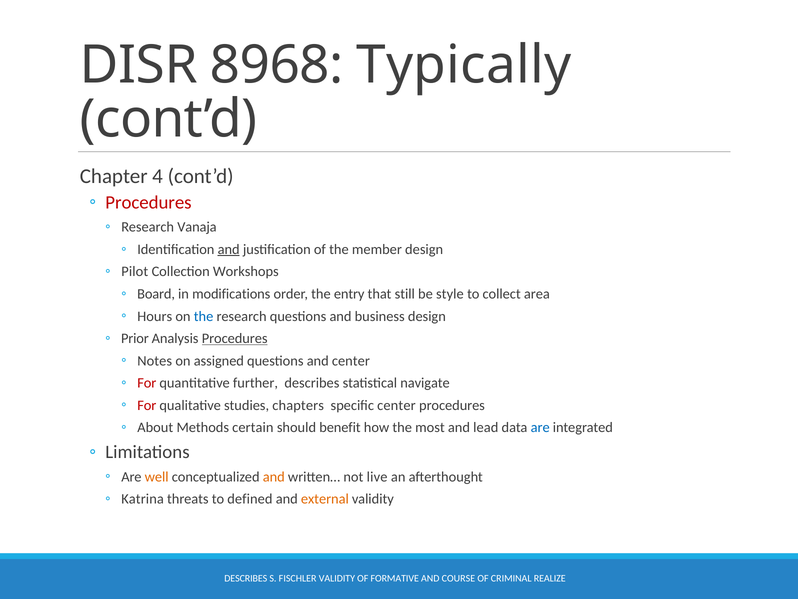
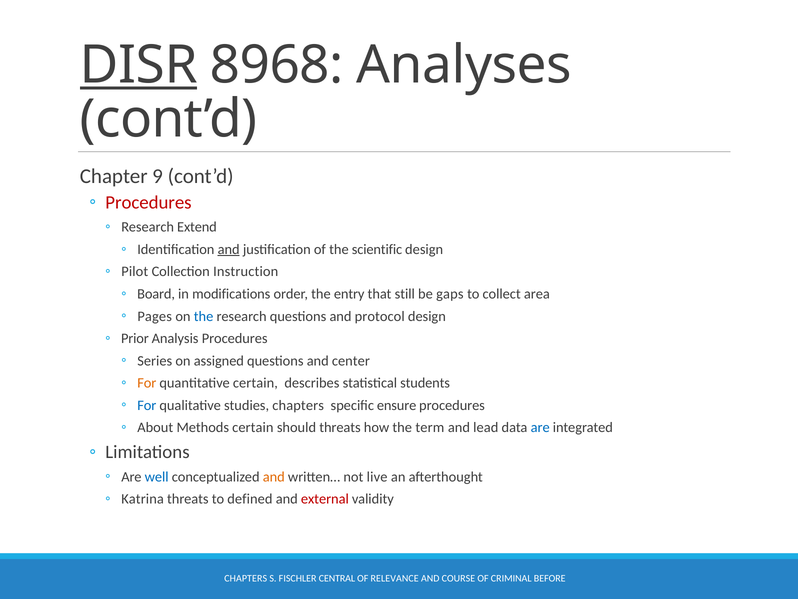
DISR underline: none -> present (139, 65)
Typically: Typically -> Analyses (464, 65)
4: 4 -> 9 (158, 176)
Vanaja: Vanaja -> Extend (197, 227)
member: member -> scientific (377, 249)
Workshops: Workshops -> Instruction (246, 271)
style: style -> gaps (450, 294)
Hours: Hours -> Pages (155, 316)
business: business -> protocol (380, 316)
Procedures underline: present -> none (235, 338)
Notes: Notes -> Series (155, 360)
For colour: red -> orange (147, 383)
quantitative further: further -> certain (255, 383)
navigate: navigate -> students (425, 383)
For colour: red -> blue (147, 405)
specific center: center -> ensure (397, 405)
should benefit: benefit -> threats (340, 427)
most: most -> term (430, 427)
well colour: orange -> blue (157, 476)
external colour: orange -> red (325, 499)
DESCRIBES: DESCRIBES -> CHAPTERS (246, 578)
FISCHLER VALIDITY: VALIDITY -> CENTRAL (337, 578)
FORMATIVE: FORMATIVE -> RELEVANCE (395, 578)
REALIZE: REALIZE -> BEFORE (550, 578)
